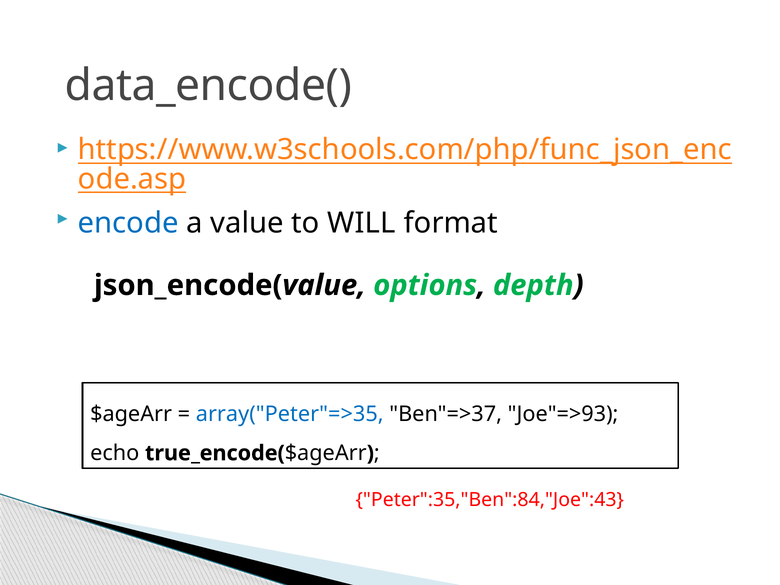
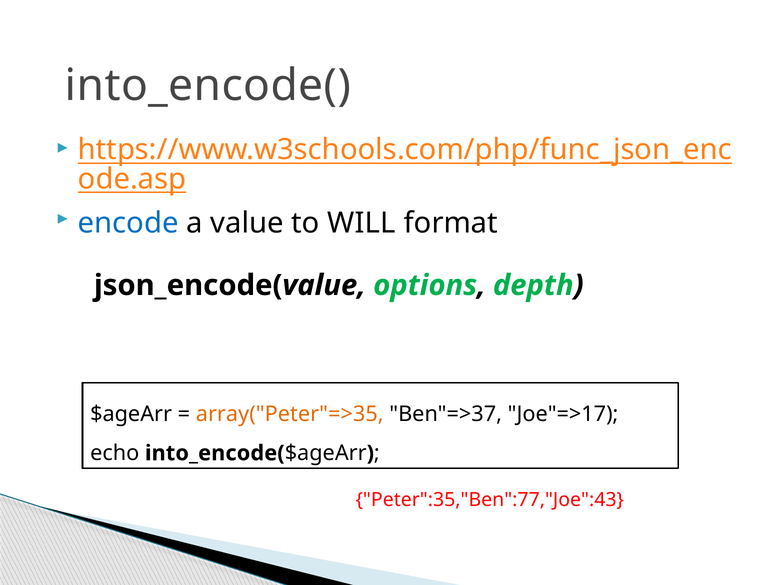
data_encode(: data_encode( -> into_encode( (208, 86)
array("Peter"=>35 colour: blue -> orange (290, 414)
Joe"=>93: Joe"=>93 -> Joe"=>17 (563, 414)
echo true_encode(: true_encode( -> into_encode( (215, 453)
Peter":35,"Ben":84,"Joe":43: Peter":35,"Ben":84,"Joe":43 -> Peter":35,"Ben":77,"Joe":43 (490, 500)
